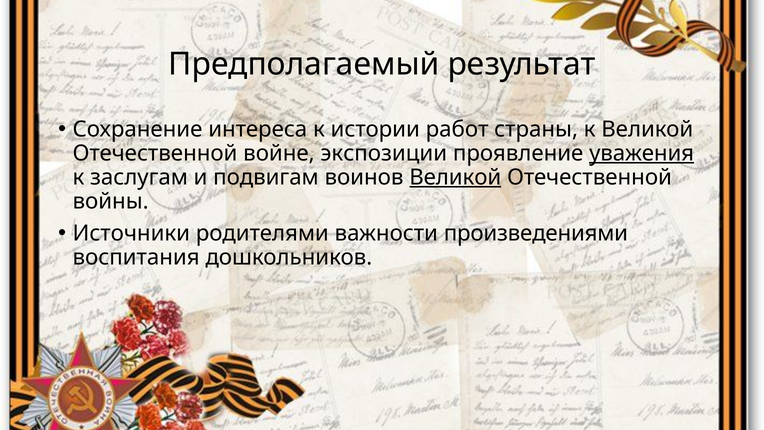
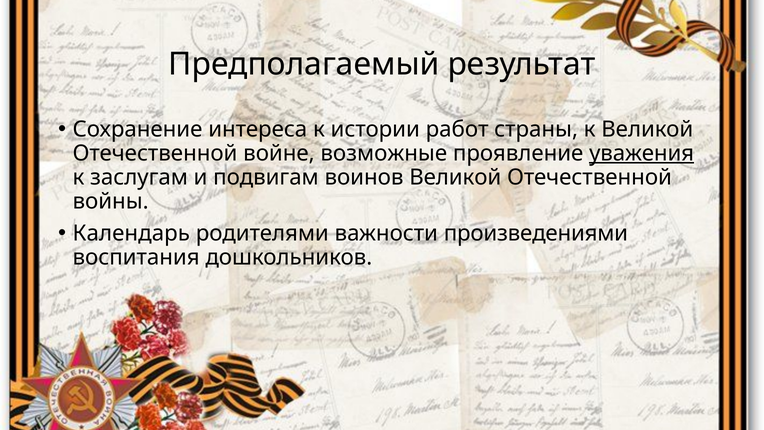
экспозиции: экспозиции -> возможные (384, 153)
Великой underline: present -> none (455, 177)
Источники: Источники -> Календарь (131, 233)
